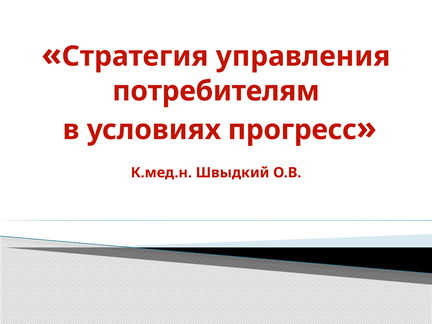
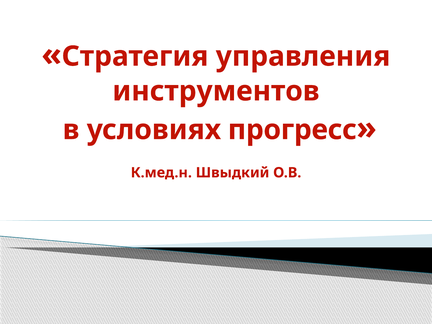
потребителям: потребителям -> инструментов (216, 91)
